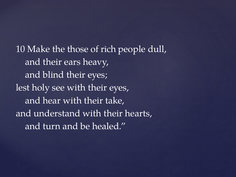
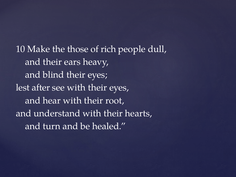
holy: holy -> after (41, 88)
take: take -> root (115, 100)
